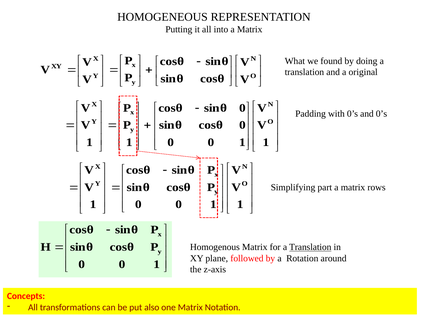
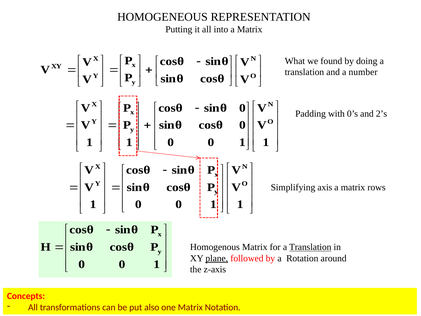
original: original -> number (363, 72)
and 0’s: 0’s -> 2’s (381, 114)
part: part -> axis (325, 187)
plane underline: none -> present (217, 258)
